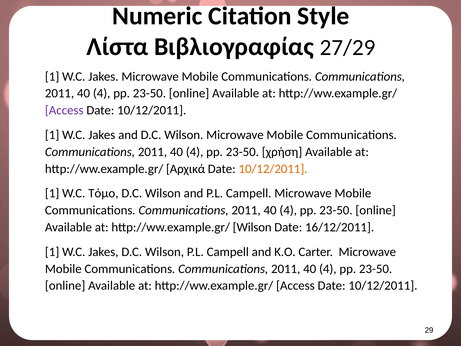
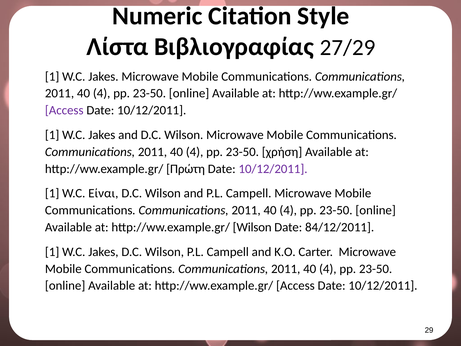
Αρχικά: Αρχικά -> Πρώτη (186, 169)
10/12/2011 colour: orange -> purple (273, 169)
Τόμο: Τόμο -> Είναι (103, 193)
16/12/2011: 16/12/2011 -> 84/12/2011 (340, 227)
